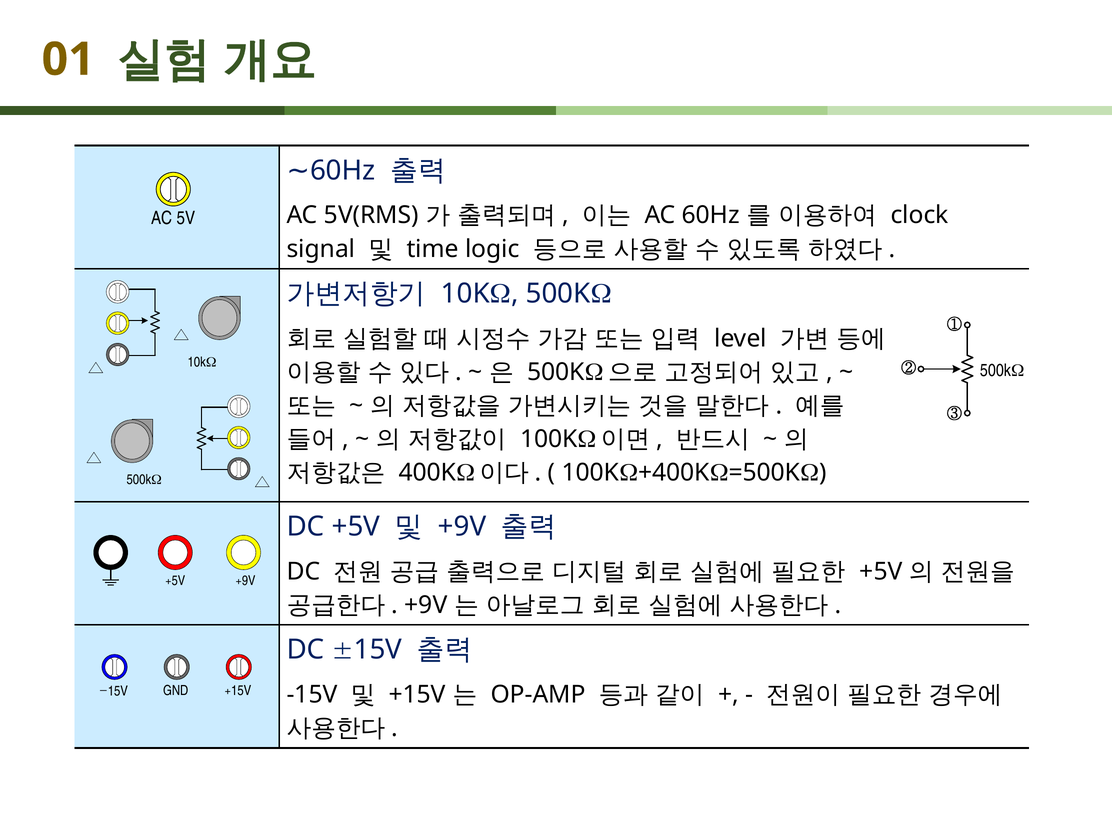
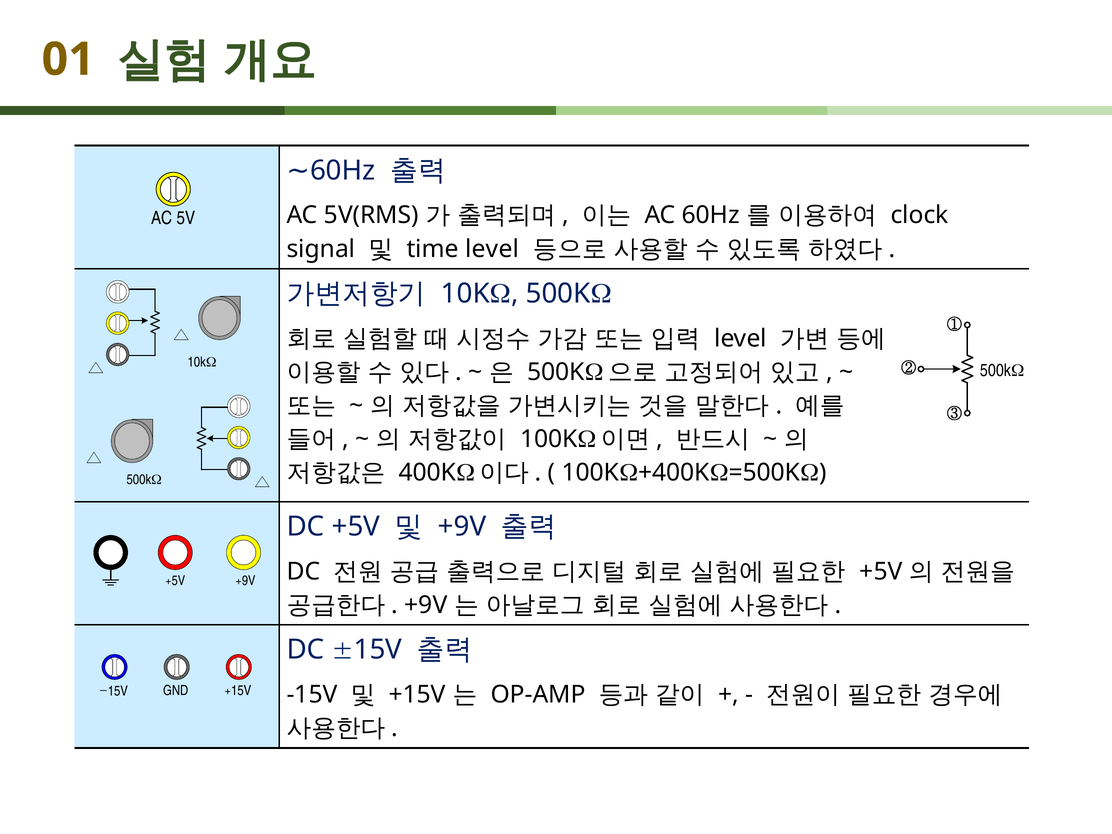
time logic: logic -> level (492, 249)
